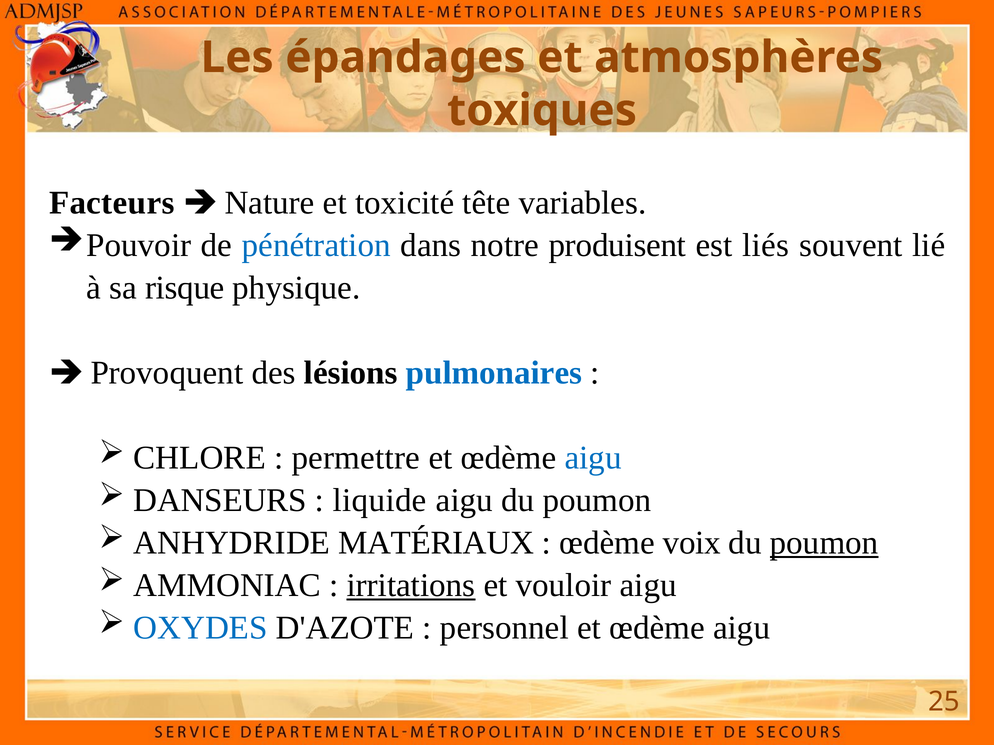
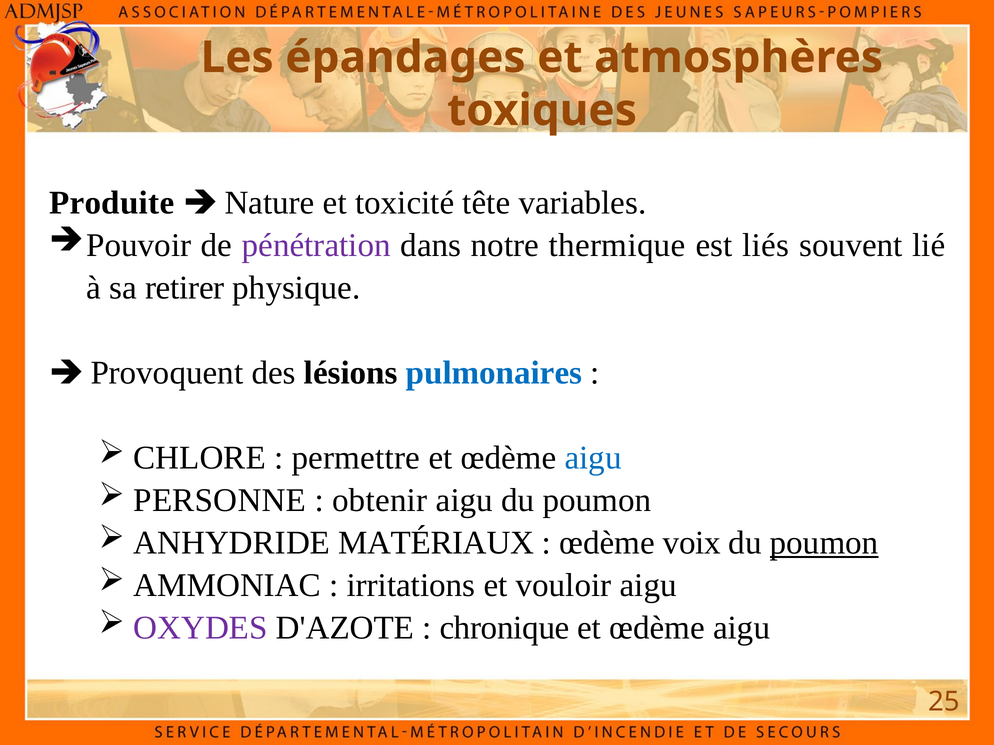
Facteurs: Facteurs -> Produite (112, 203)
pénétration colour: blue -> purple (316, 245)
produisent: produisent -> thermique (617, 245)
risque: risque -> retirer (185, 288)
DANSEURS: DANSEURS -> PERSONNE (220, 501)
liquide: liquide -> obtenir (380, 501)
irritations underline: present -> none (411, 586)
OXYDES colour: blue -> purple (200, 628)
personnel: personnel -> chronique (505, 628)
